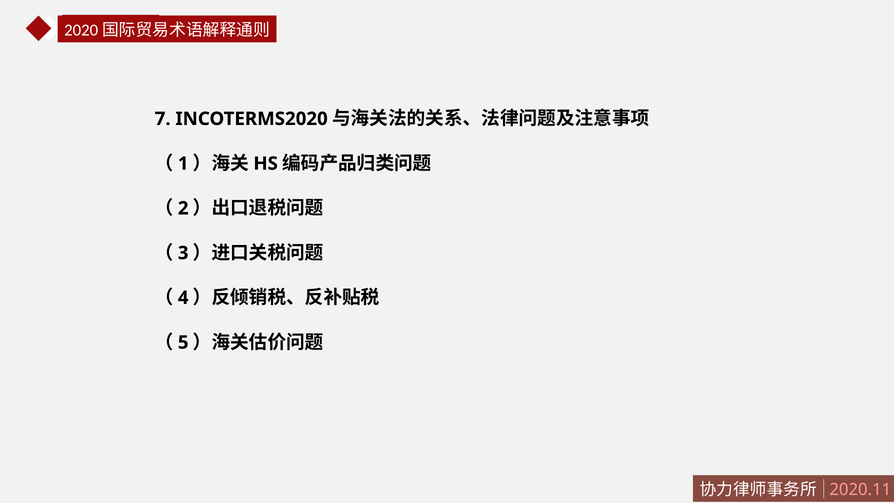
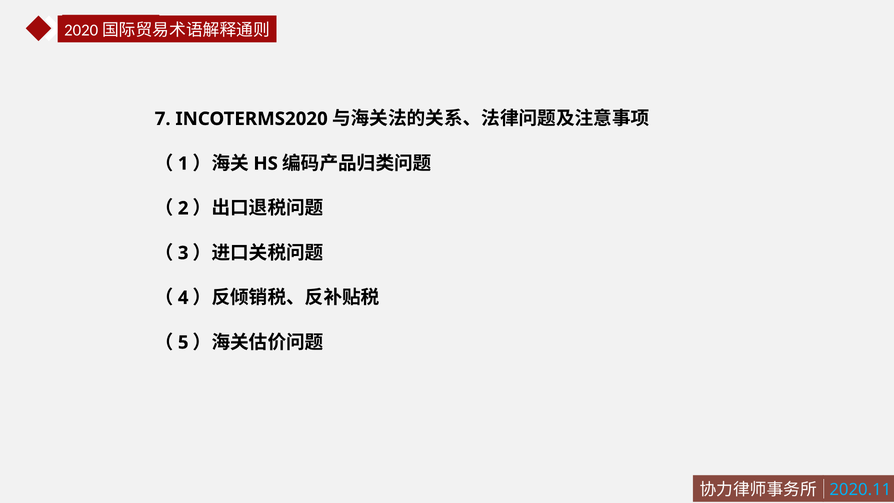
2020.11 colour: pink -> light blue (860, 490)
